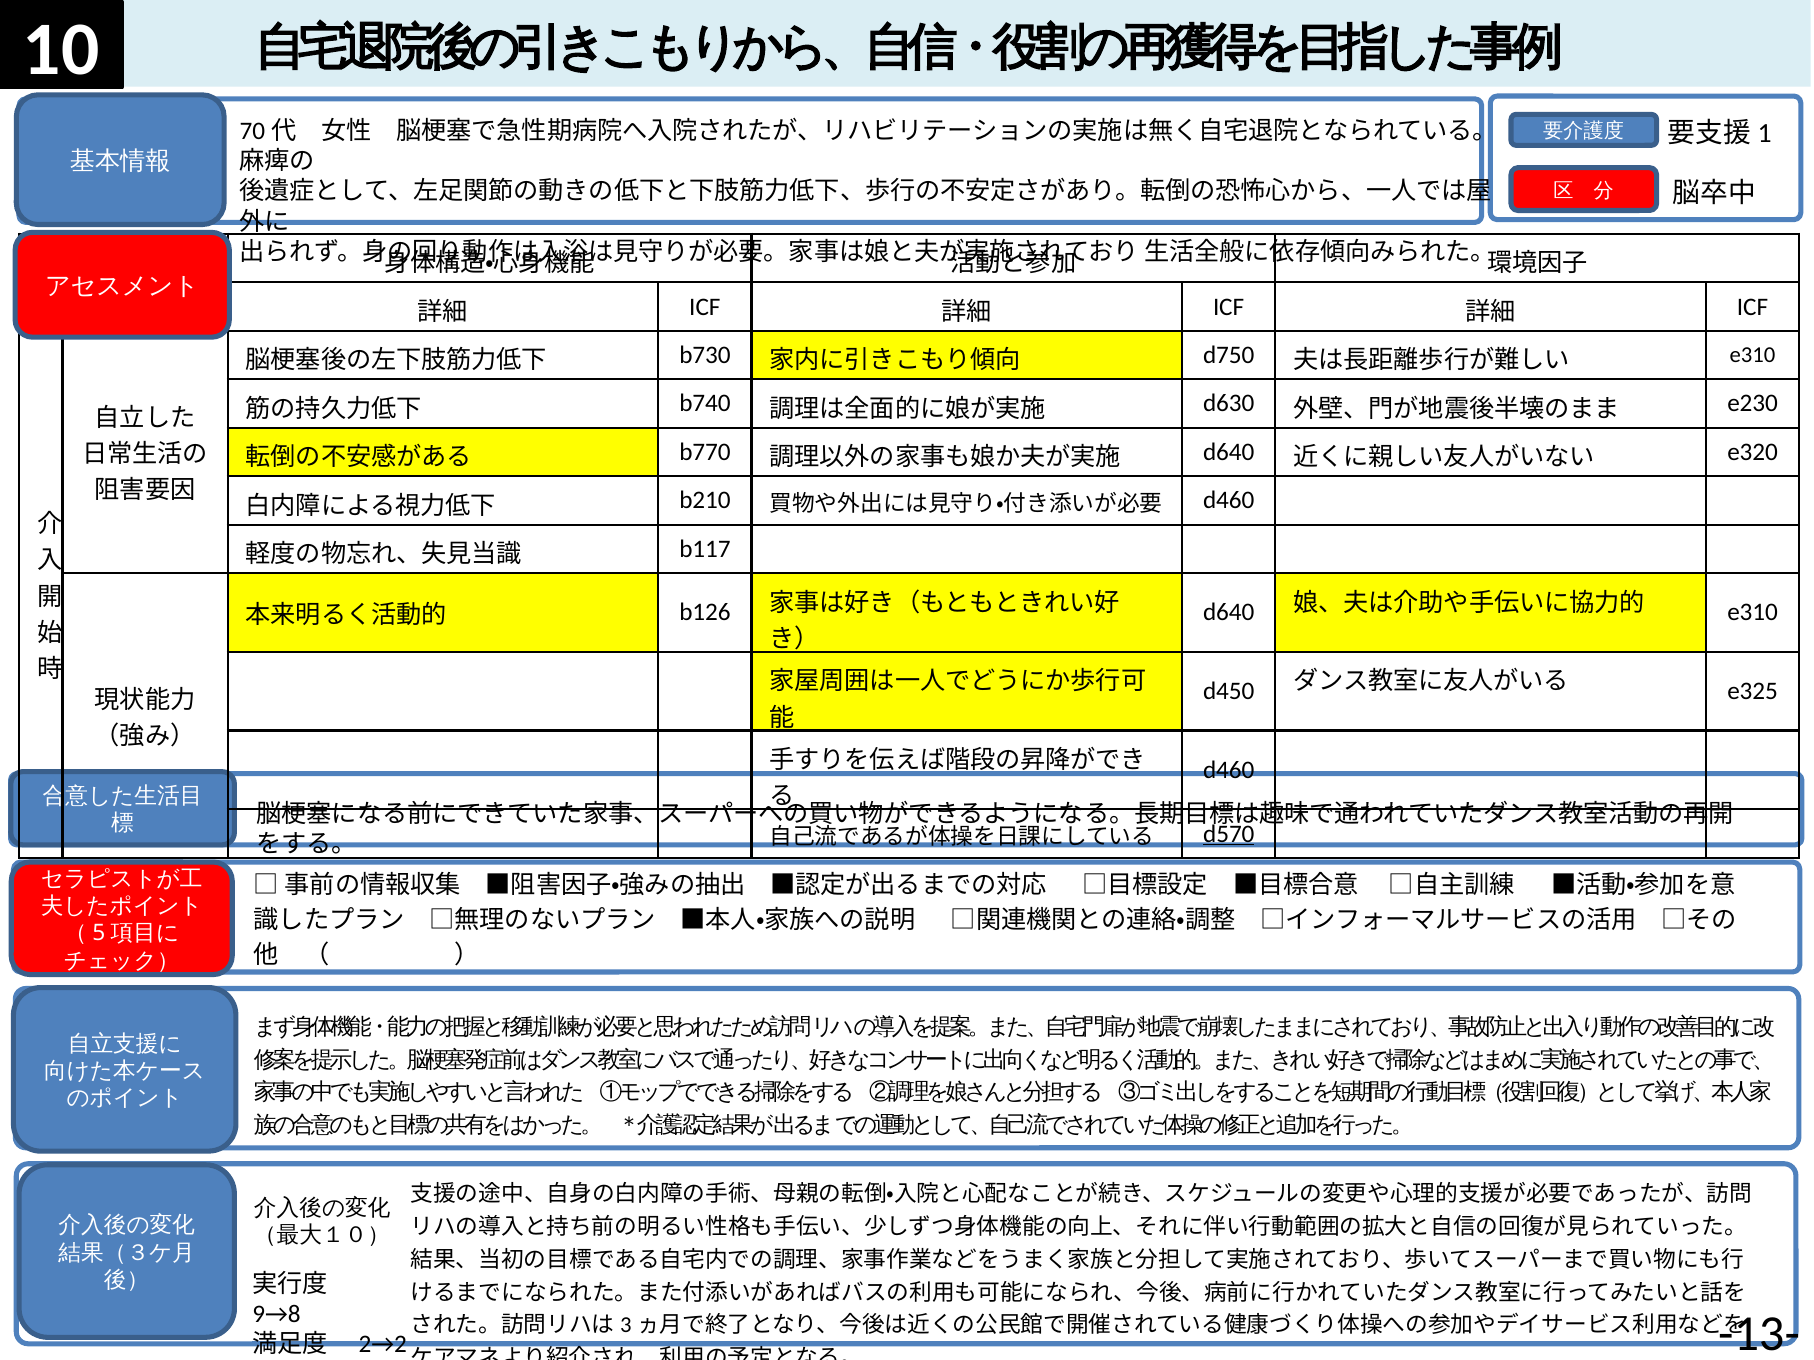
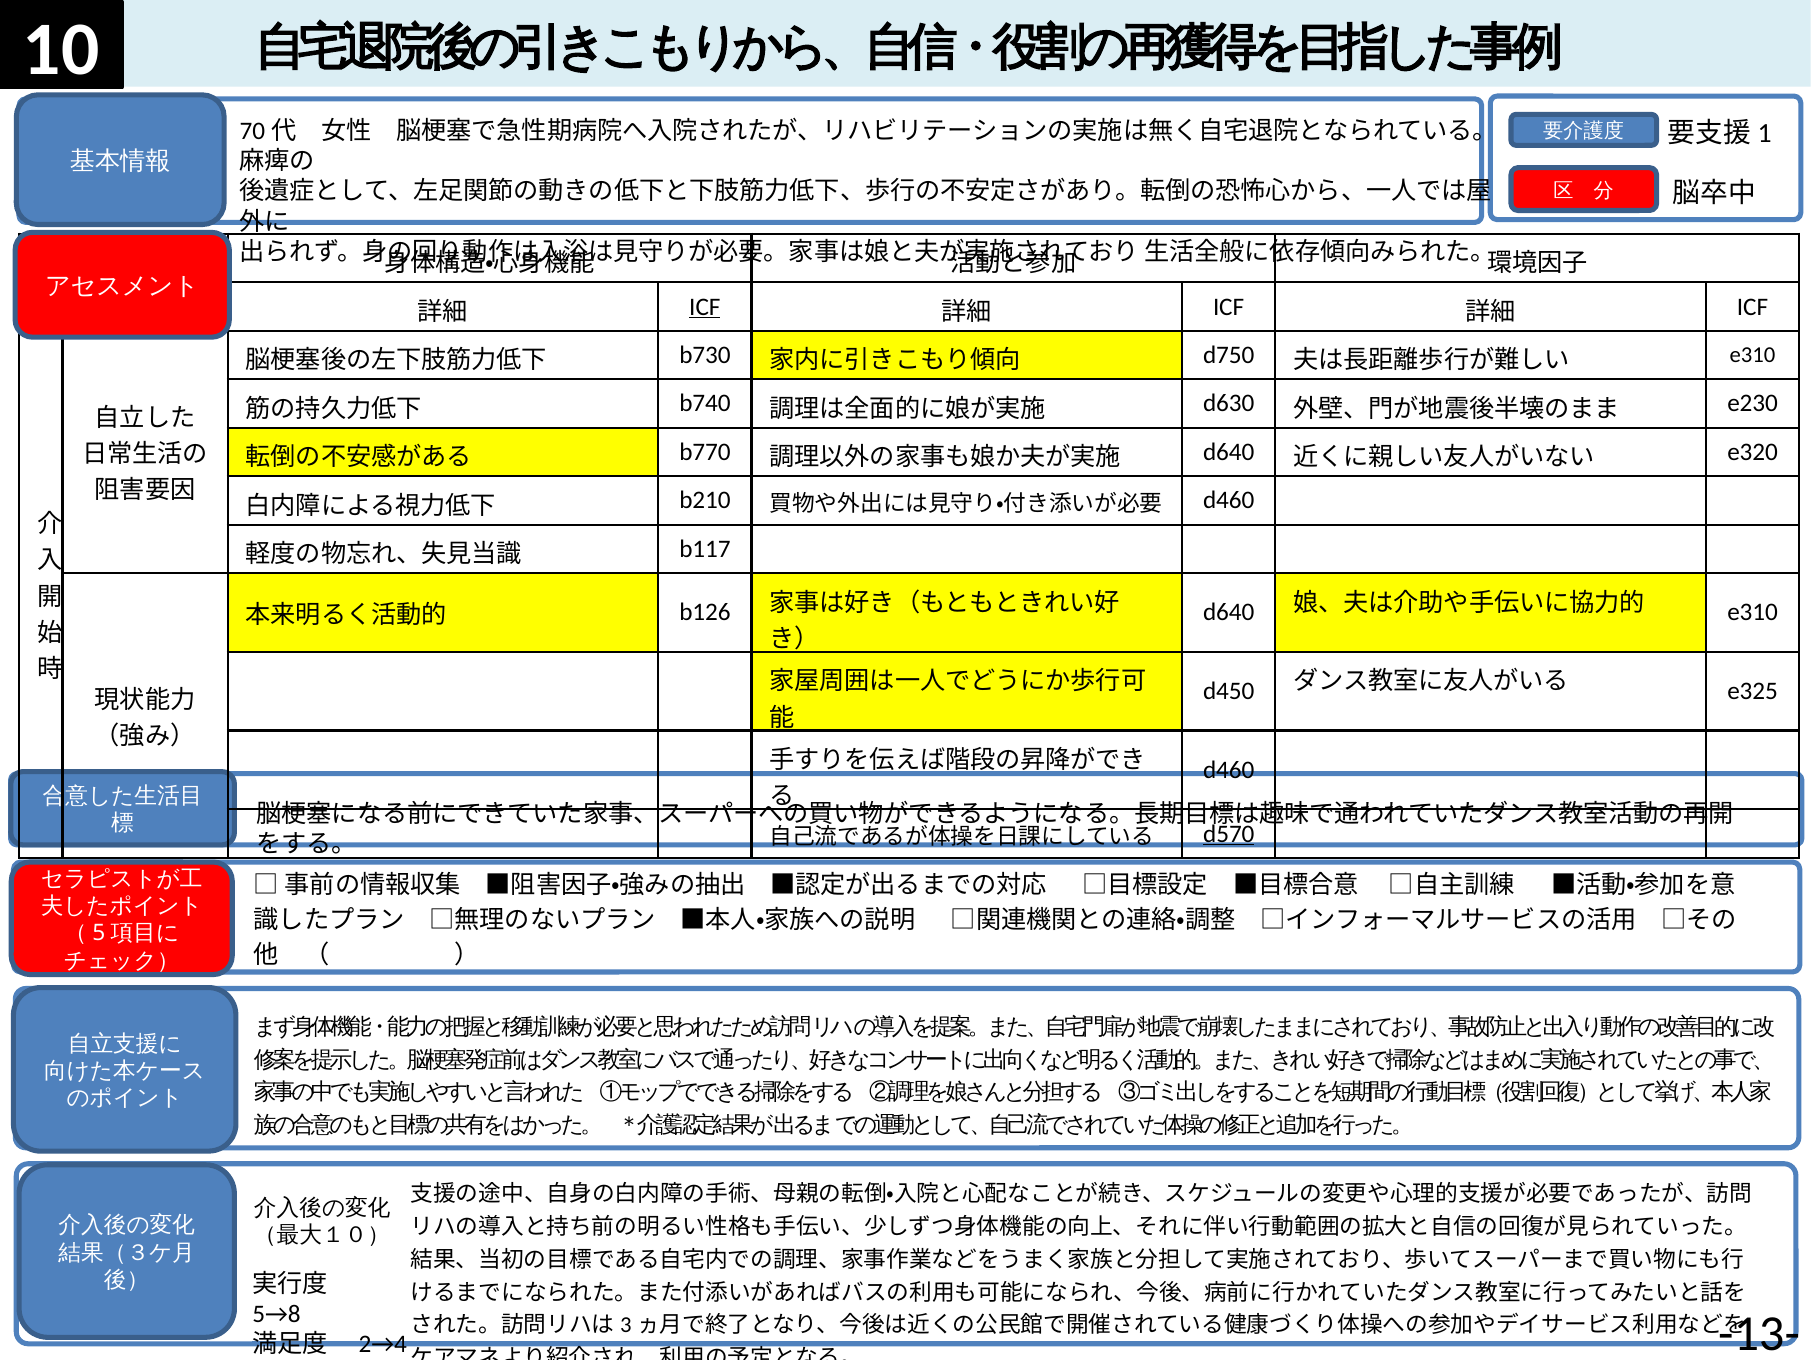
ICF underline: none -> present (705, 307)
9→8: 9→8 -> 5→8 (276, 1315)
2→2: 2→2 -> 2→4 (383, 1345)
